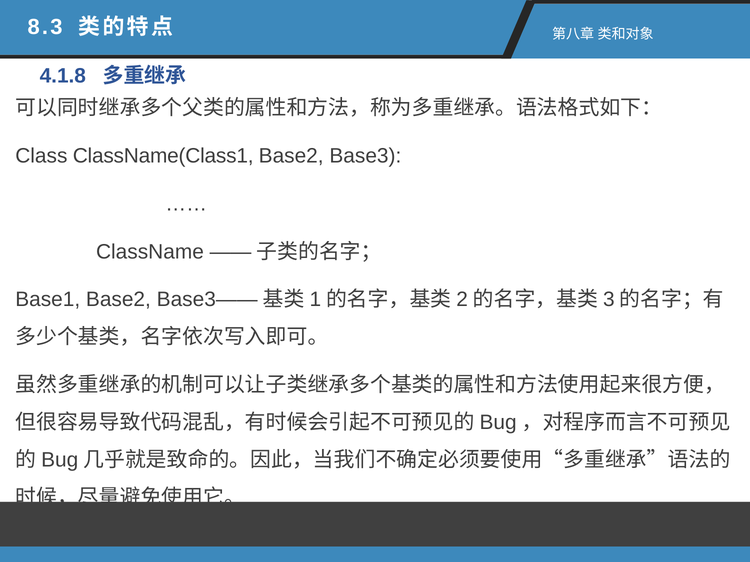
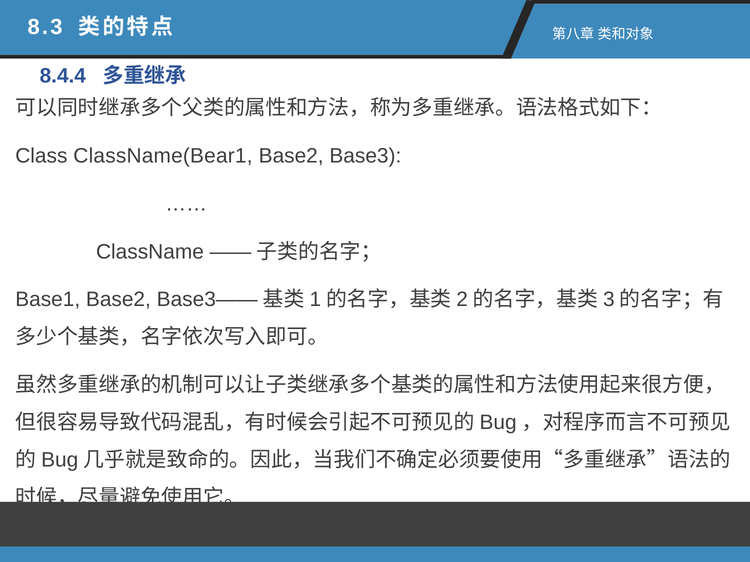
4.1.8: 4.1.8 -> 8.4.4 (63, 76)
ClassName(Class1: ClassName(Class1 -> ClassName(Bear1 (163, 156)
